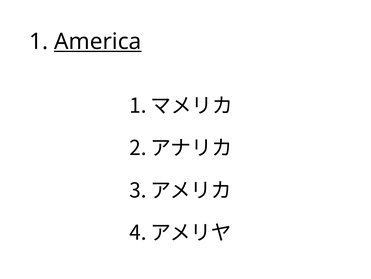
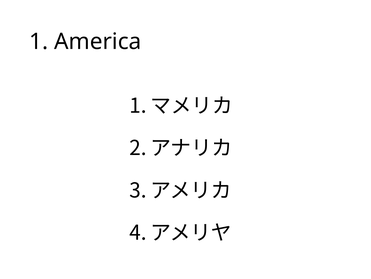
America underline: present -> none (98, 42)
